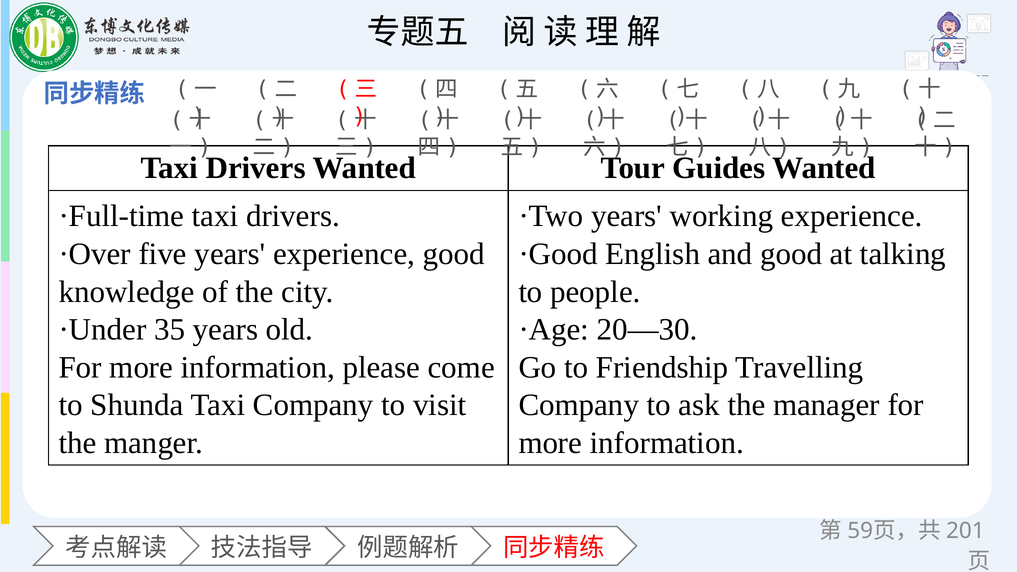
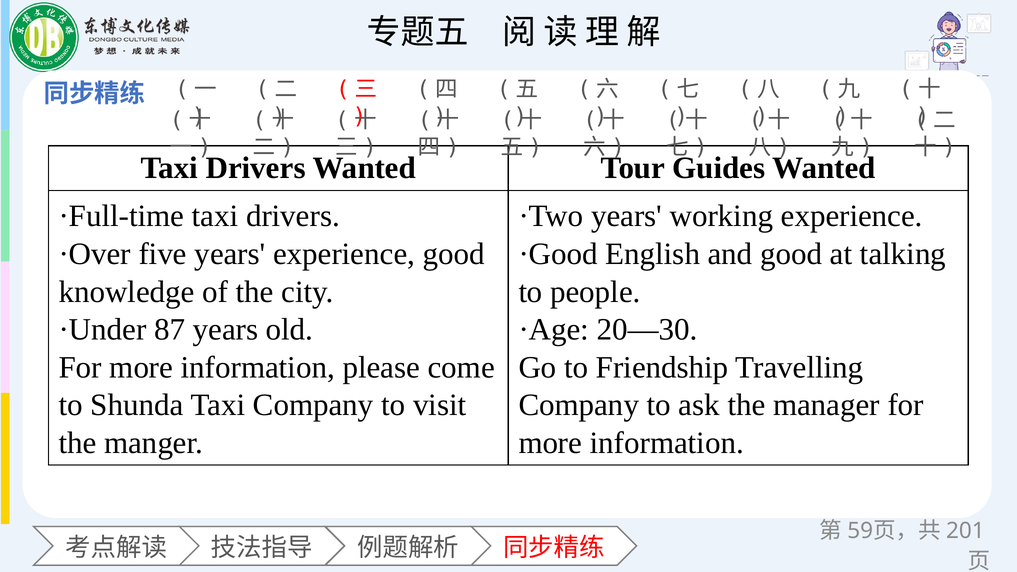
35: 35 -> 87 (170, 330)
